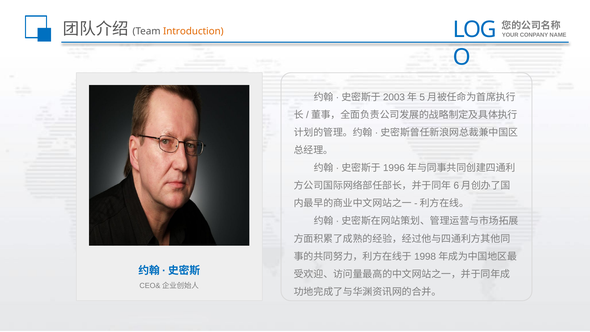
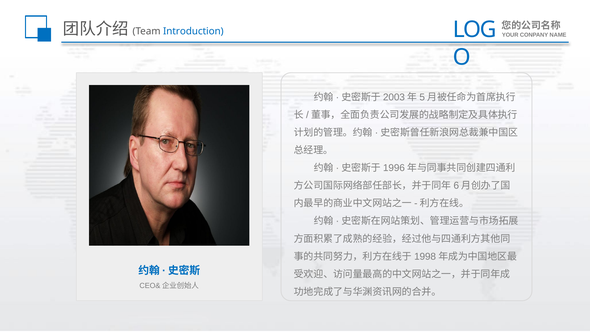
Introduction colour: orange -> blue (193, 31)
